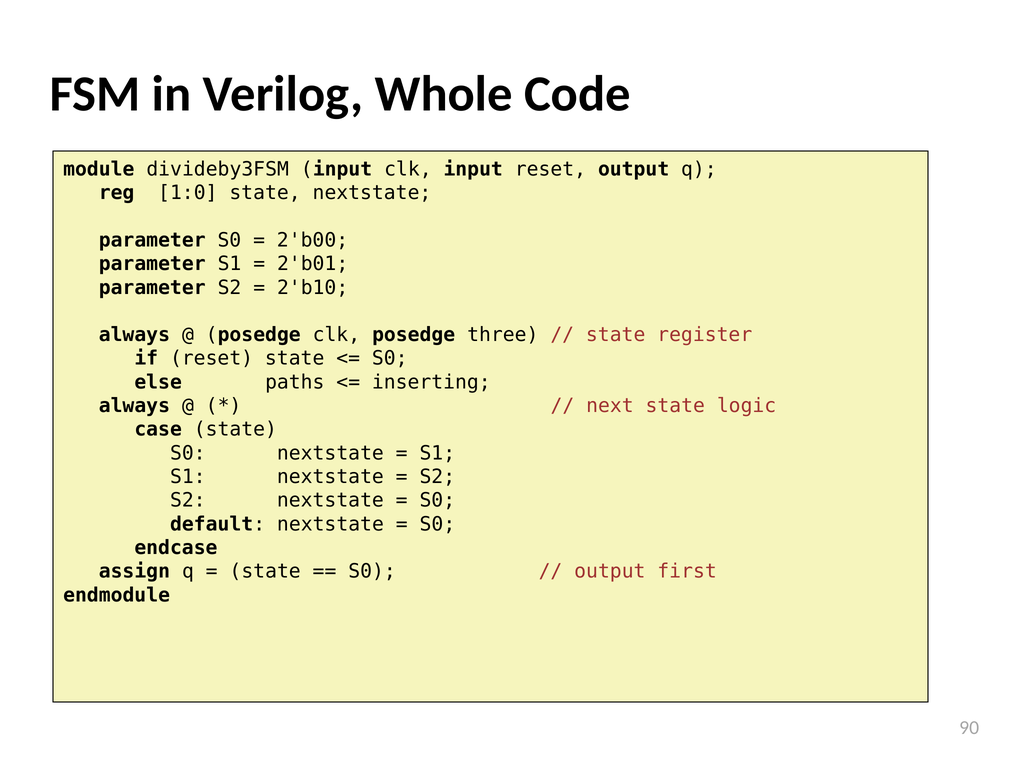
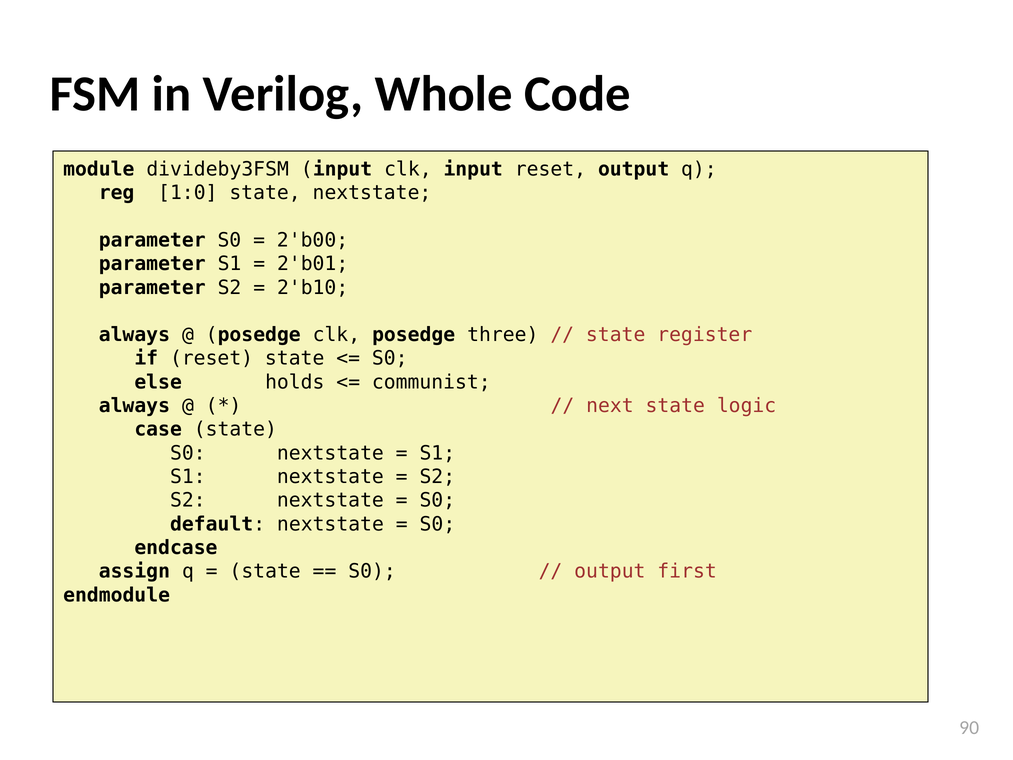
paths: paths -> holds (295, 382)
inserting: inserting -> communist (431, 382)
